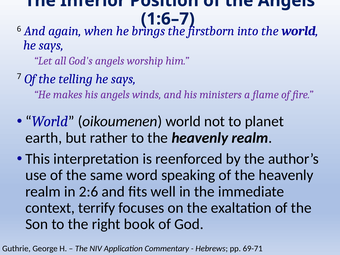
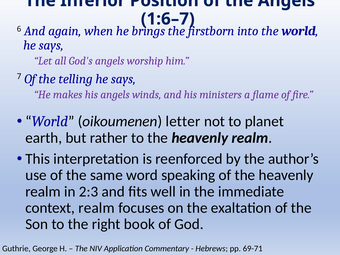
oikoumenen world: world -> letter (183, 121)
2:6: 2:6 -> 2:3 (89, 192)
context terrify: terrify -> realm (97, 208)
